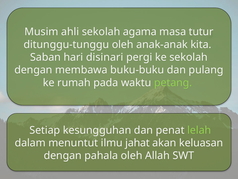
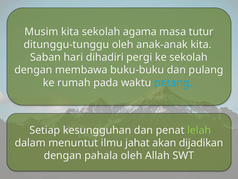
Musim ahli: ahli -> kita (70, 32)
disinari: disinari -> dihadiri (105, 57)
petang colour: light green -> light blue (173, 82)
keluasan: keluasan -> dijadikan (201, 143)
